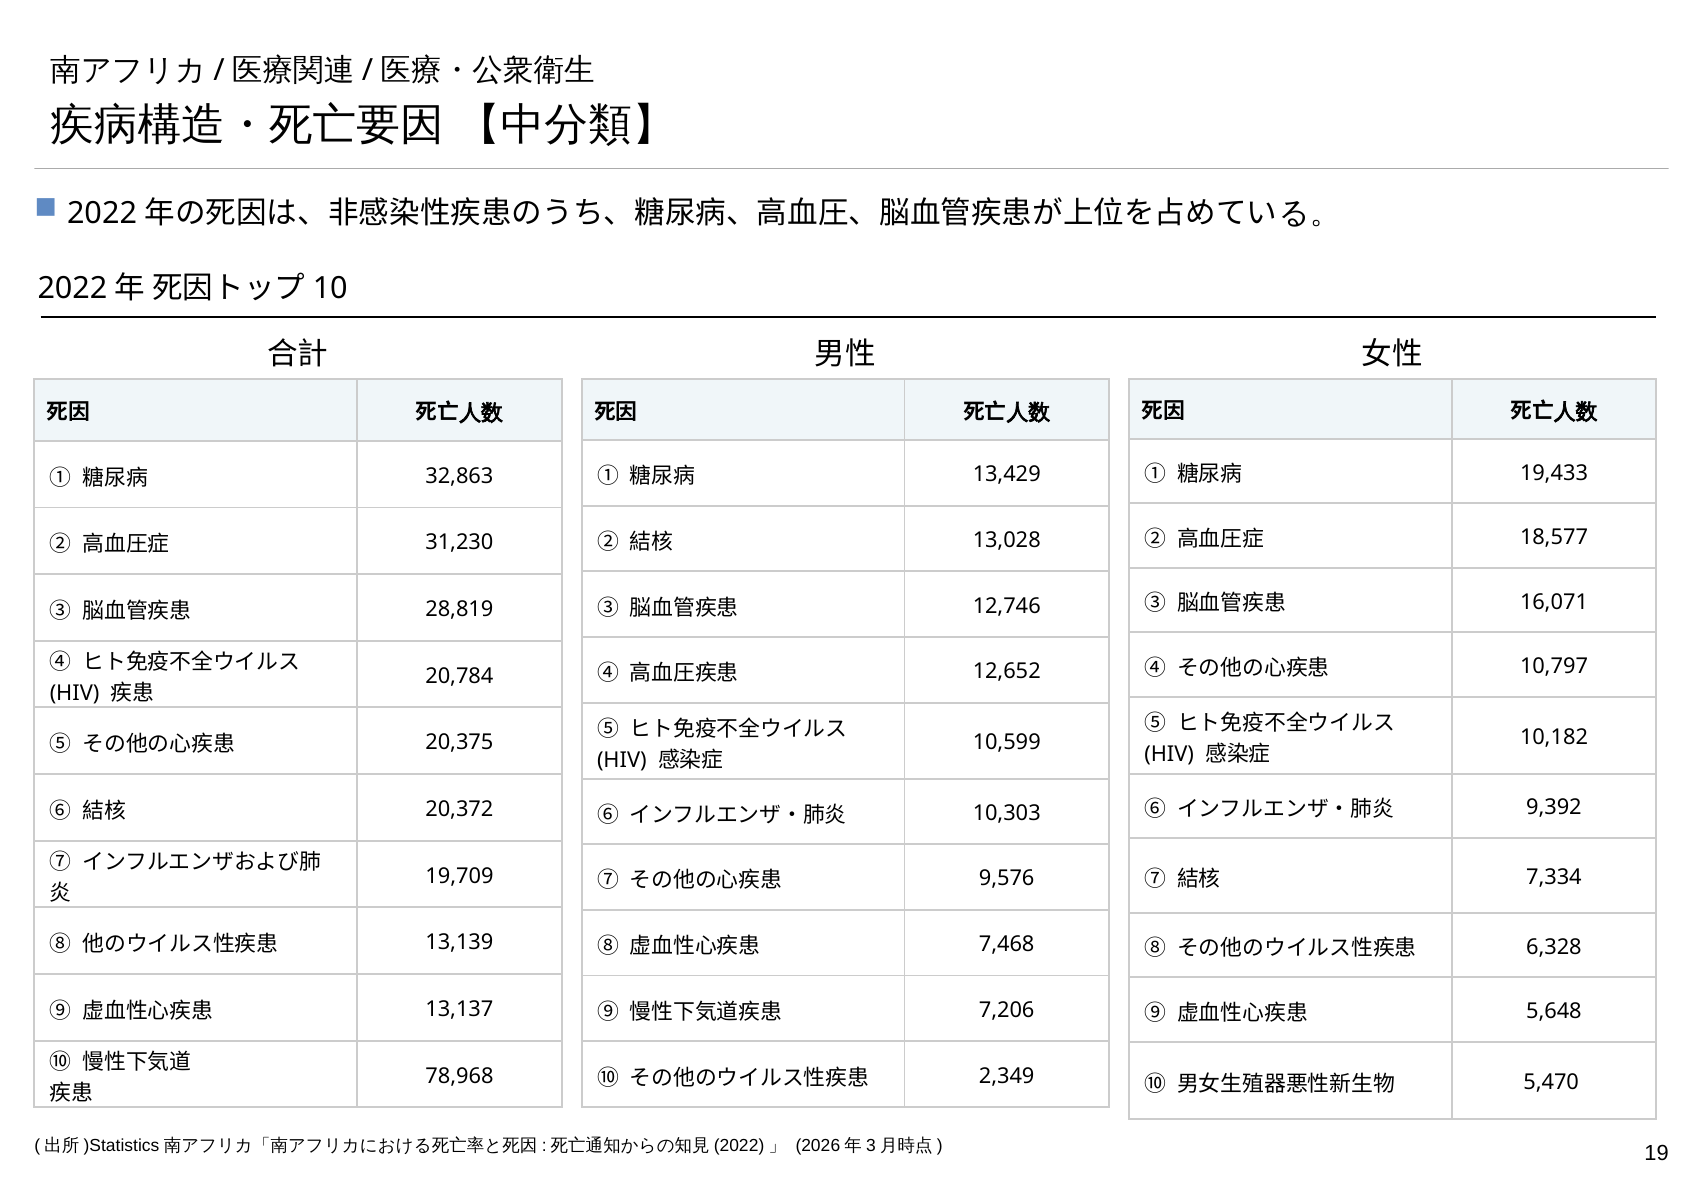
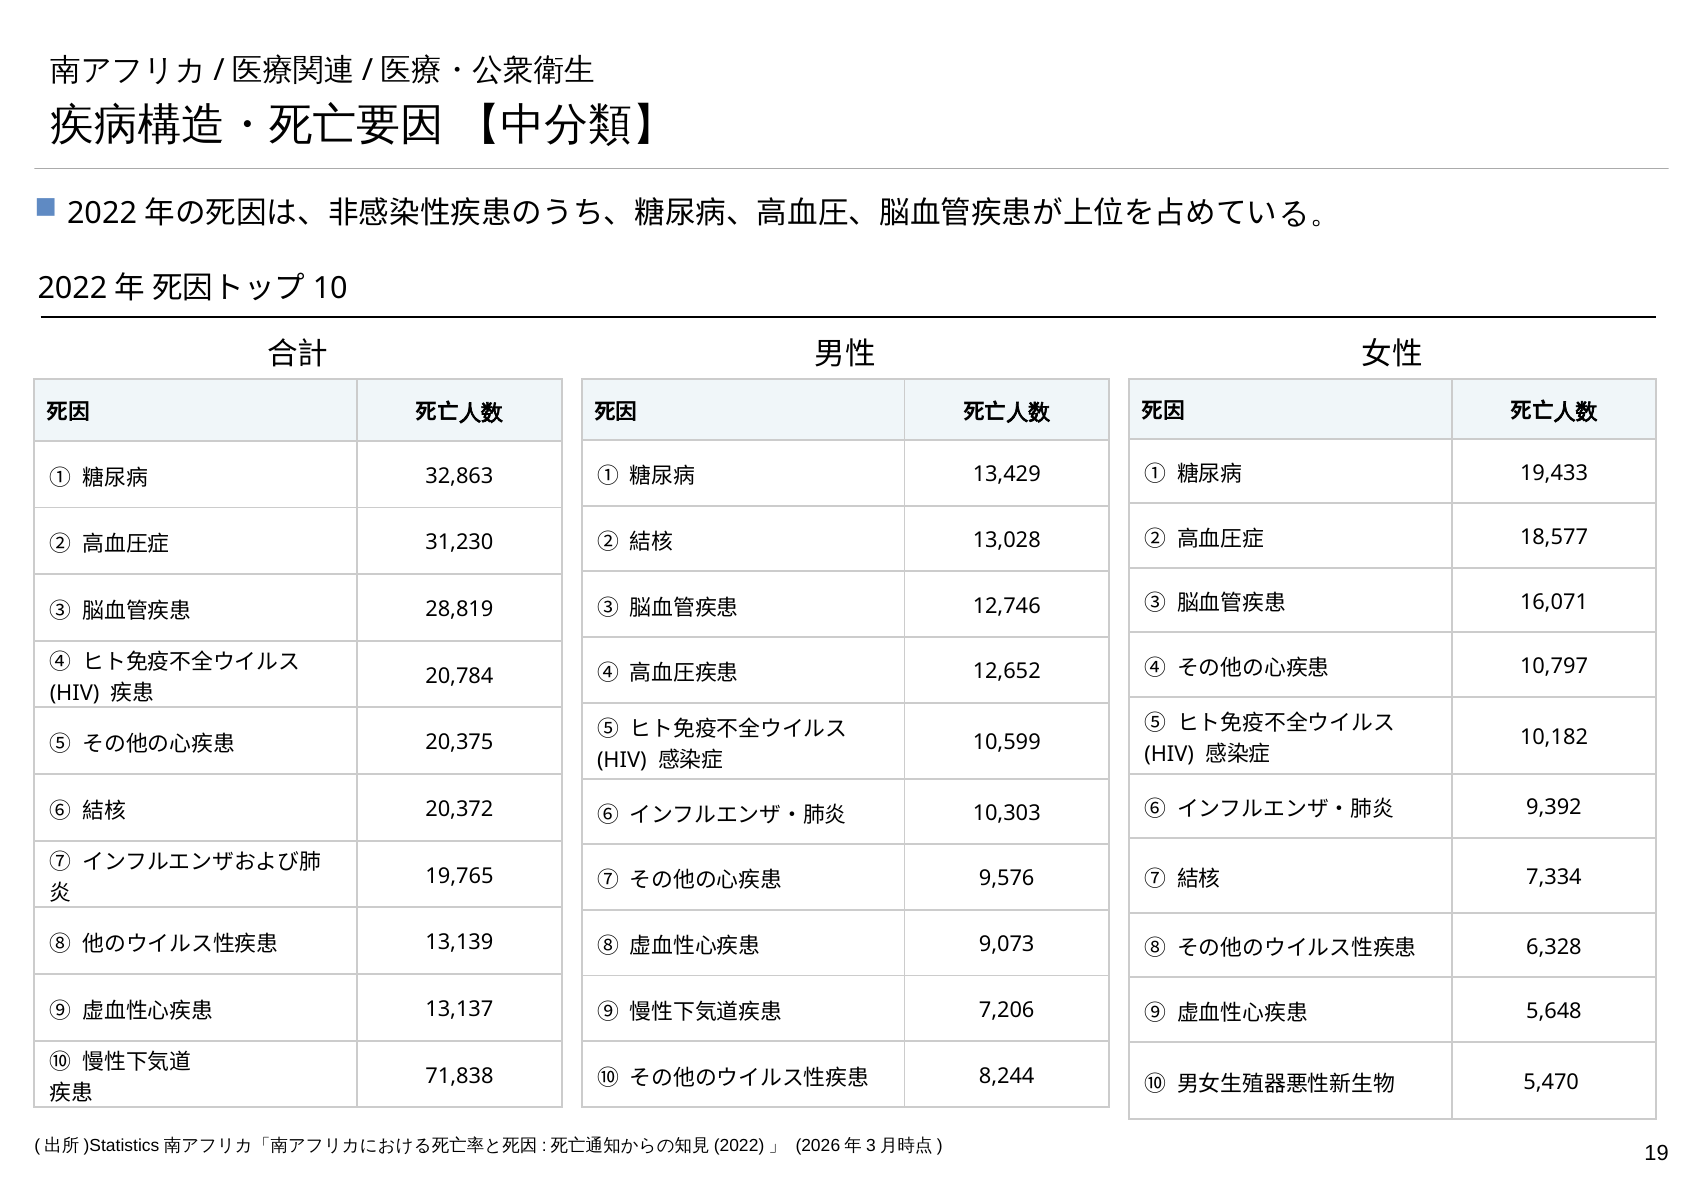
19,709: 19,709 -> 19,765 (460, 876)
7,468: 7,468 -> 9,073 (1007, 944)
2,349: 2,349 -> 8,244 (1007, 1076)
78,968: 78,968 -> 71,838 (460, 1076)
